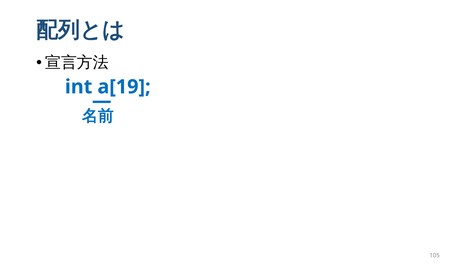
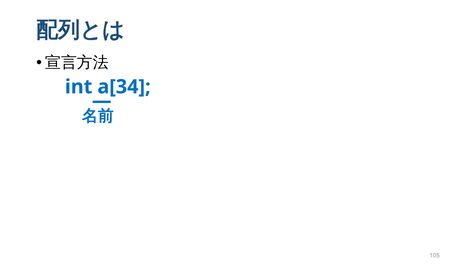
a[19: a[19 -> a[34 (124, 87)
